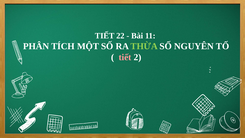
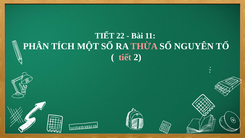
THỪA colour: light green -> pink (144, 46)
